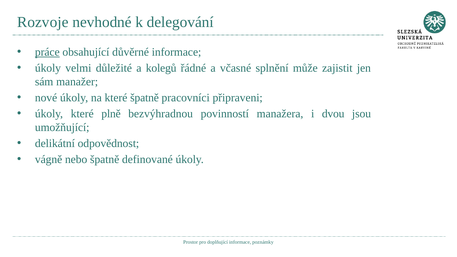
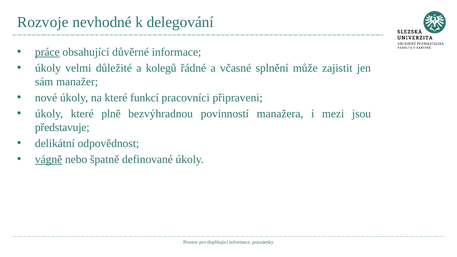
které špatně: špatně -> funkcí (145, 98)
dvou: dvou -> mezi (333, 114)
umožňující: umožňující -> představuje (62, 128)
vágně underline: none -> present (49, 159)
